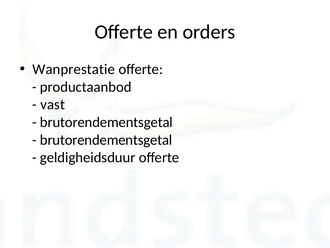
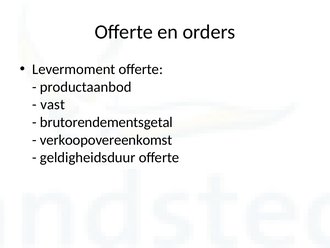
Wanprestatie: Wanprestatie -> Levermoment (74, 69)
brutorendementsgetal: brutorendementsgetal -> verkoopovereenkomst (106, 140)
